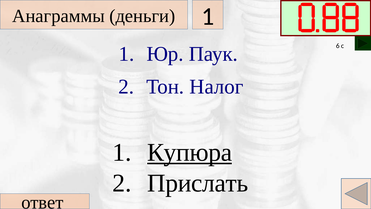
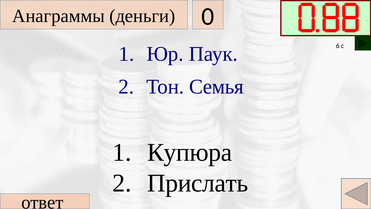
деньги 1: 1 -> 0 (208, 16)
Налог: Налог -> Семья (216, 87)
Купюра underline: present -> none (190, 152)
